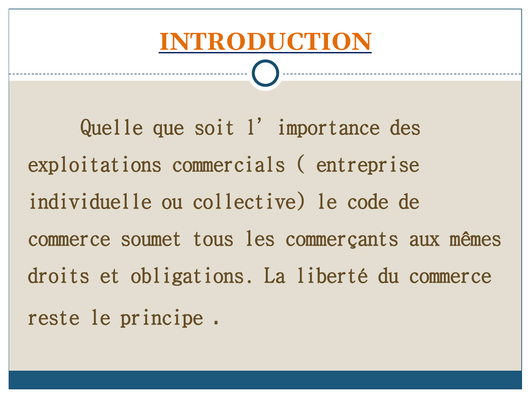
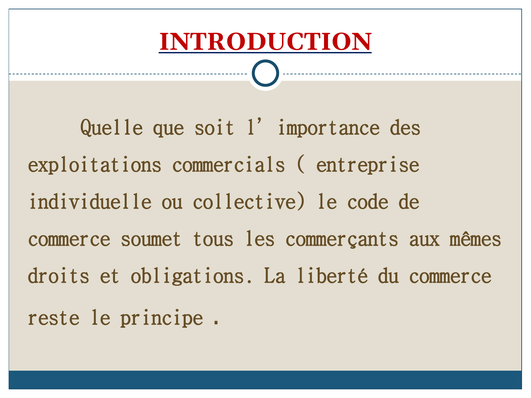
INTRODUCTION colour: orange -> red (265, 42)
